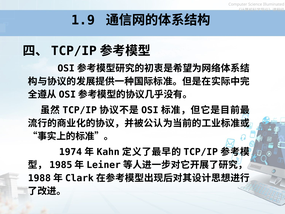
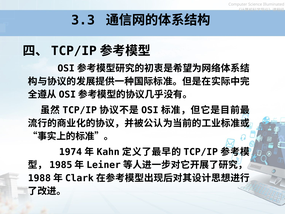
1.9: 1.9 -> 3.3 (83, 20)
